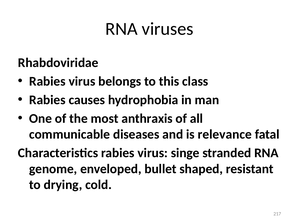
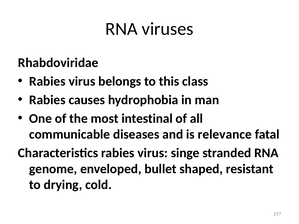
anthraxis: anthraxis -> intestinal (147, 119)
